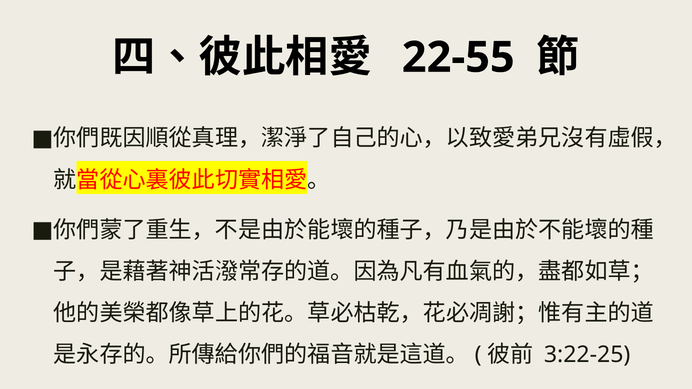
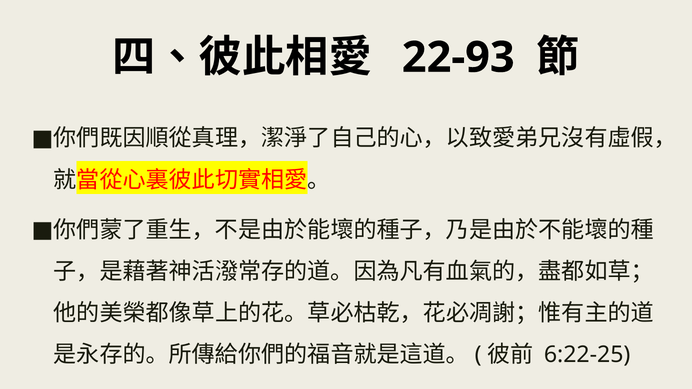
22-55: 22-55 -> 22-93 (458, 58)
3:22-25: 3:22-25 -> 6:22-25 (587, 355)
